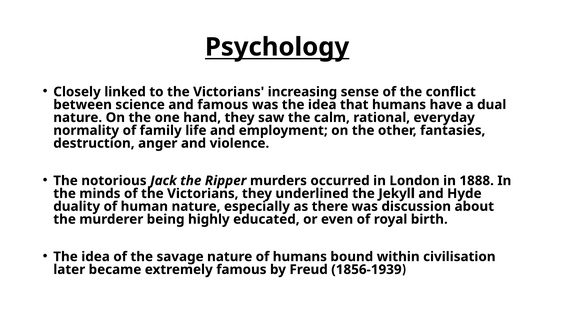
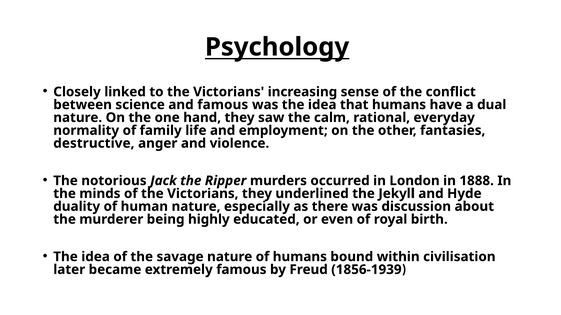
destruction: destruction -> destructive (94, 144)
